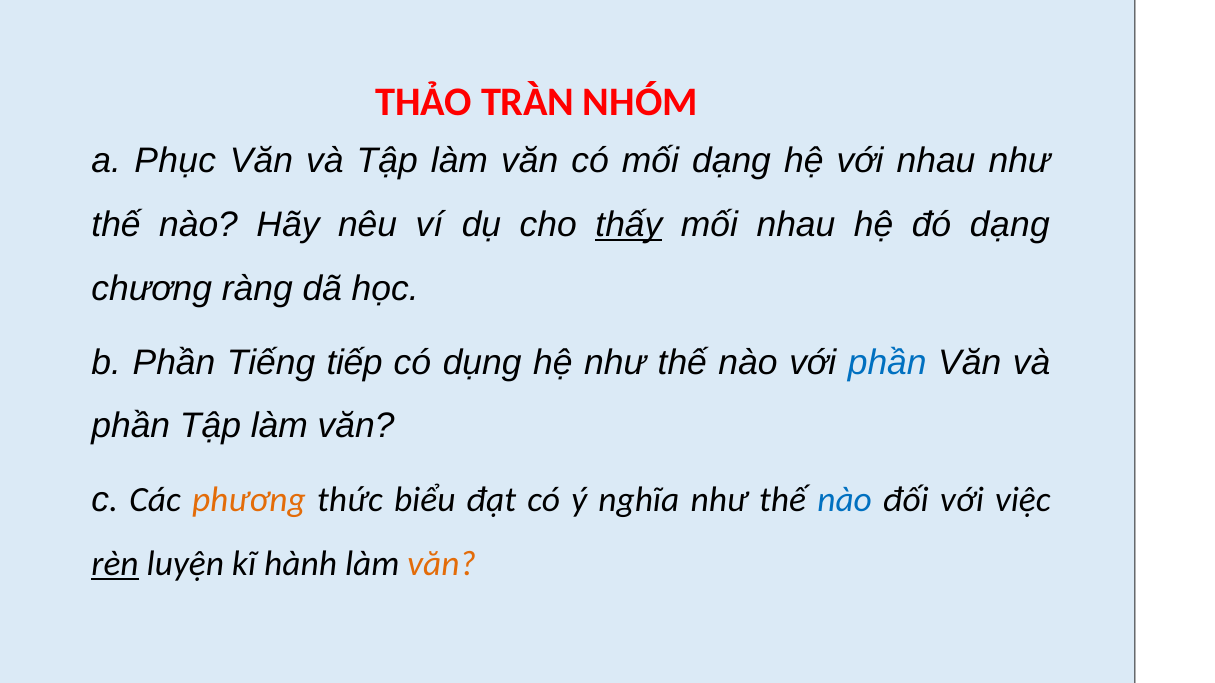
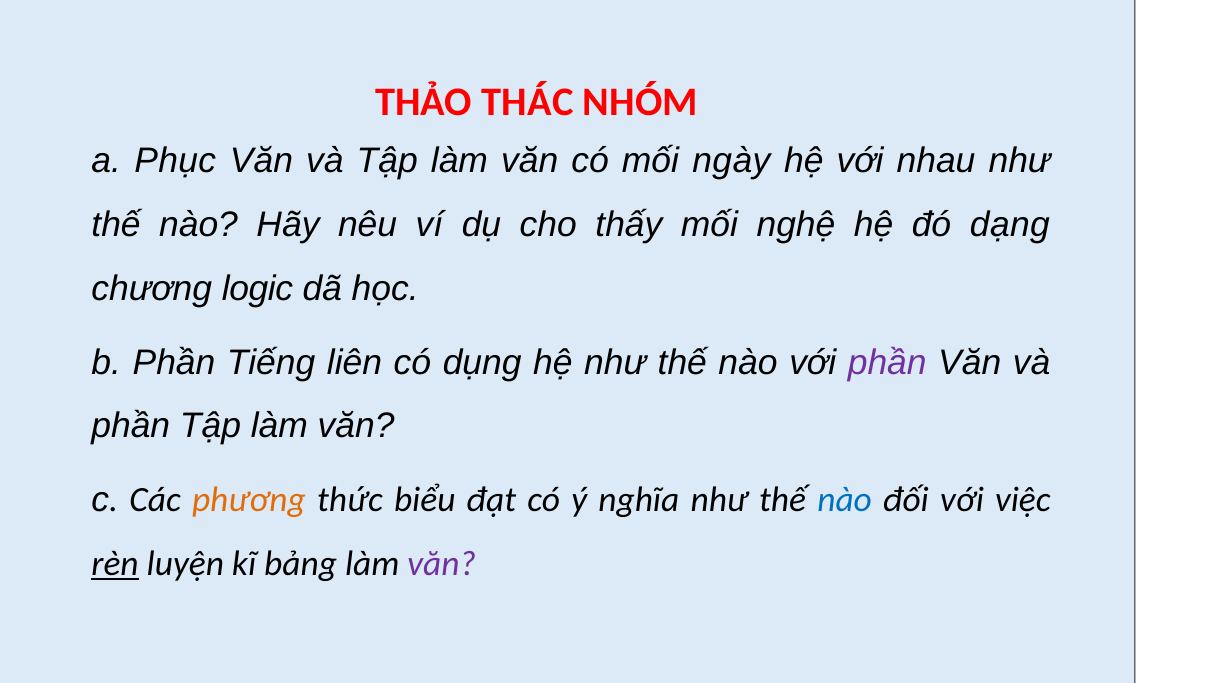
TRÀN: TRÀN -> THÁC (527, 103)
mối dạng: dạng -> ngày (731, 161)
thấy underline: present -> none (629, 225)
mối nhau: nhau -> nghệ (796, 225)
ràng: ràng -> logic (257, 289)
tiếp: tiếp -> liên (354, 363)
phần colour: blue -> purple (887, 363)
hành: hành -> bảng (301, 564)
văn colour: orange -> purple (442, 564)
